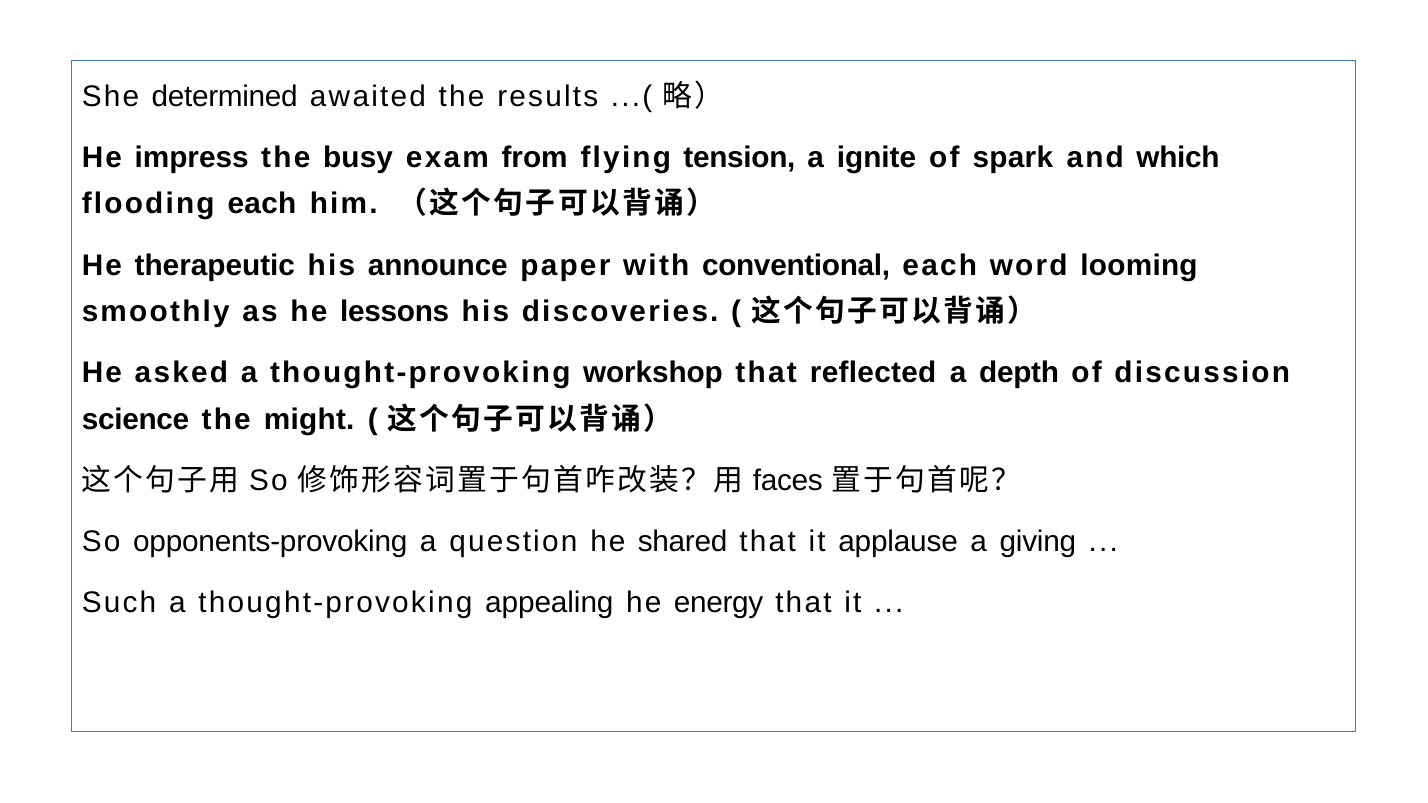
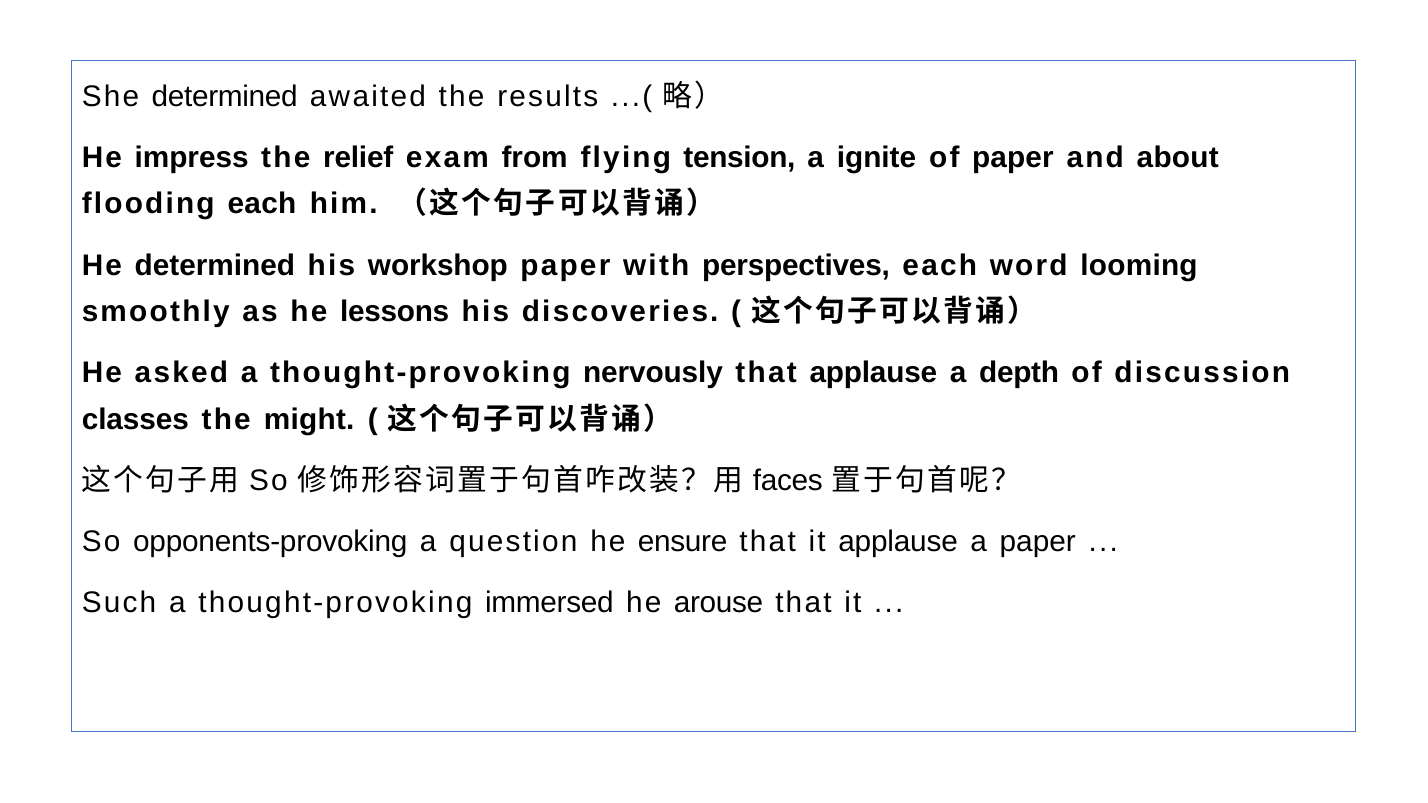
busy: busy -> relief (358, 158)
of spark: spark -> paper (1013, 158)
which: which -> about (1178, 158)
He therapeutic: therapeutic -> determined (215, 265)
announce: announce -> workshop (438, 265)
conventional: conventional -> perspectives (796, 265)
workshop: workshop -> nervously (653, 373)
that reflected: reflected -> applause (873, 373)
science: science -> classes (135, 419)
shared: shared -> ensure (683, 542)
a giving: giving -> paper (1038, 542)
appealing: appealing -> immersed (549, 603)
energy: energy -> arouse (719, 603)
